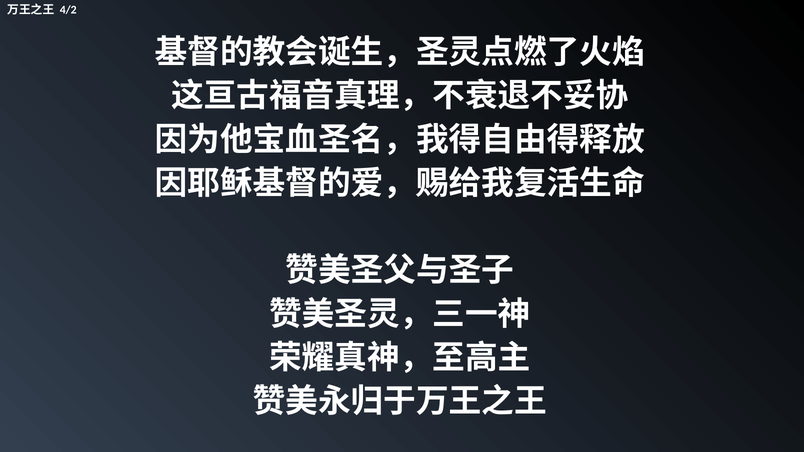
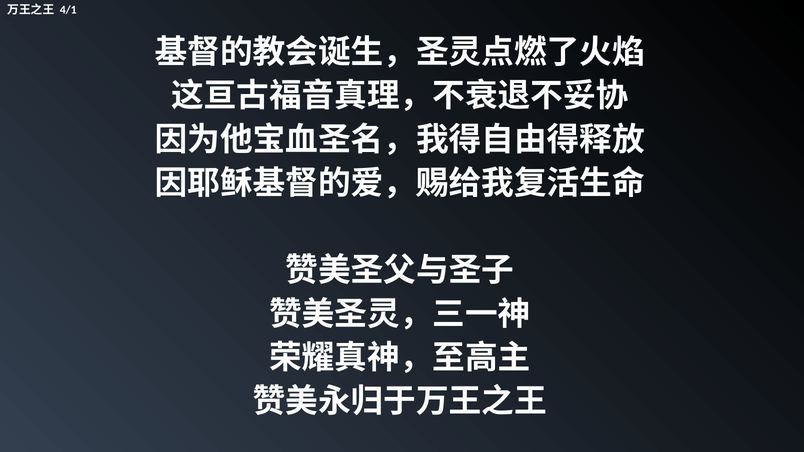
4/2: 4/2 -> 4/1 (68, 10)
